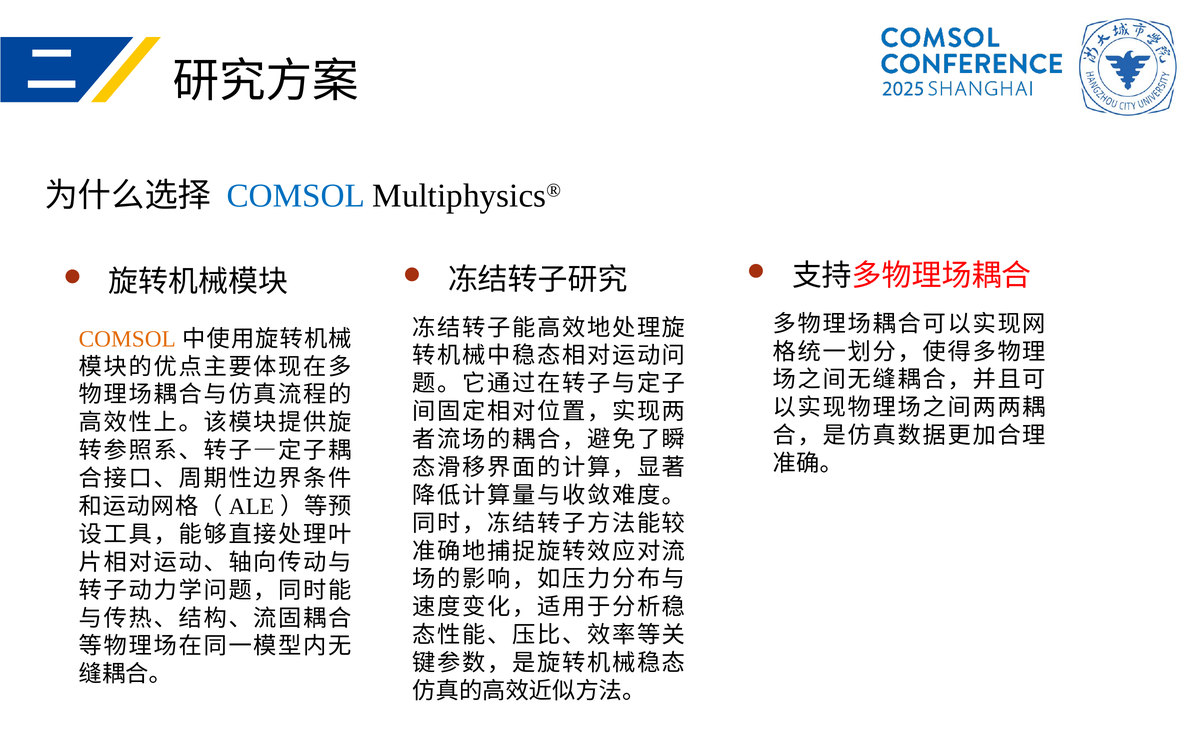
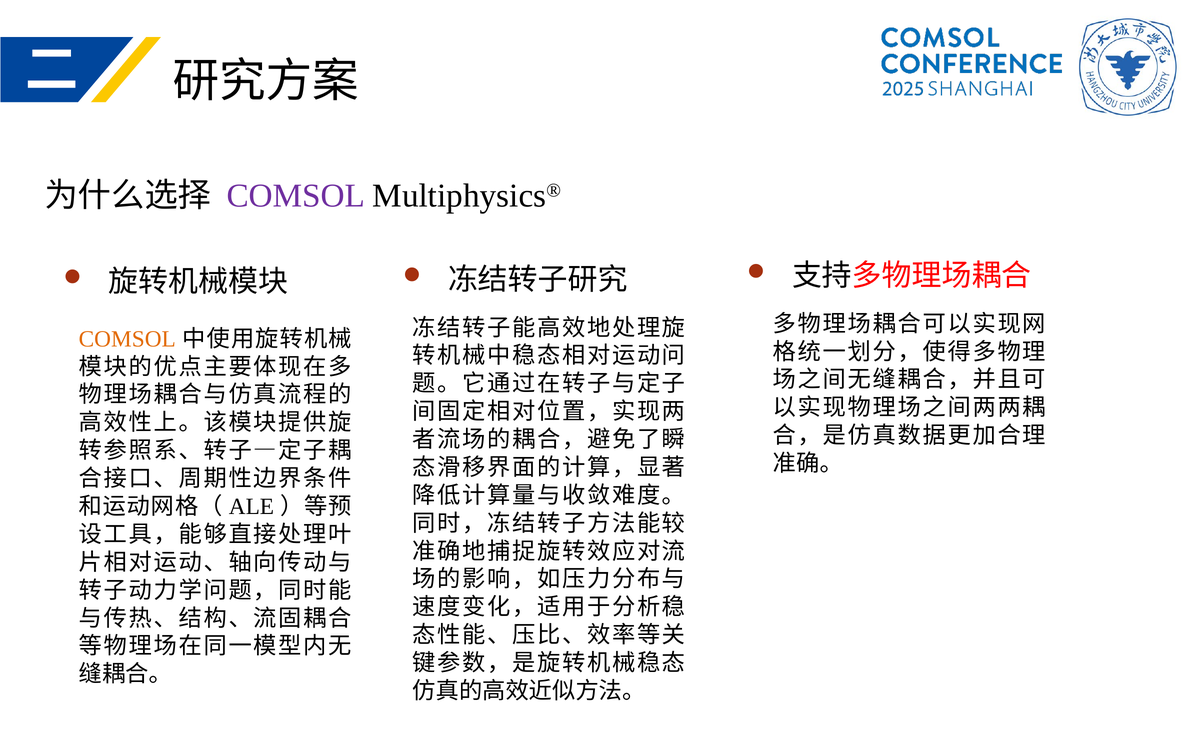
COMSOL colour: blue -> purple (296, 196)
